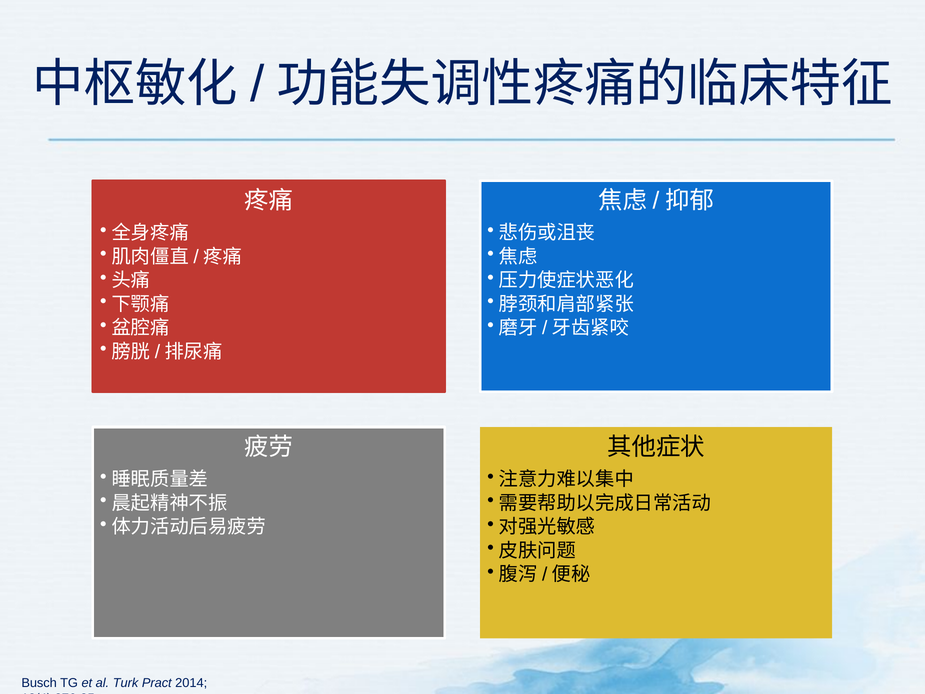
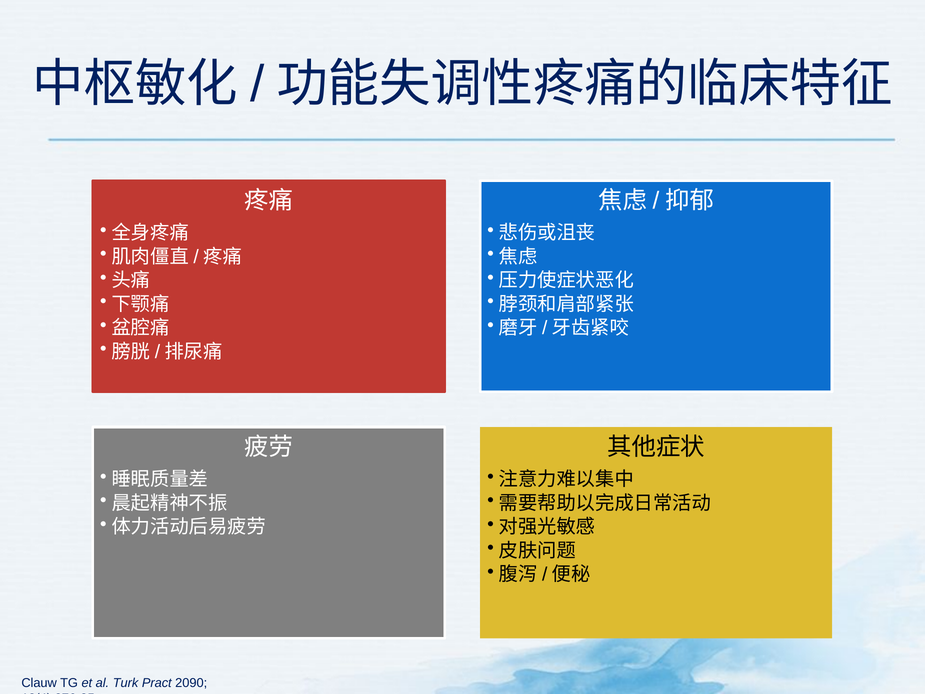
Busch: Busch -> Clauw (39, 683)
2014: 2014 -> 2090 (191, 683)
